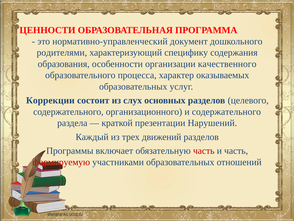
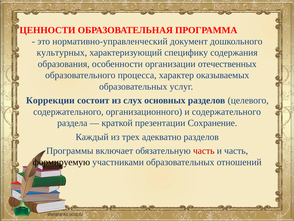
родителями: родителями -> культурных (62, 53)
качественного: качественного -> отечественных (227, 64)
Нарушений: Нарушений -> Сохранение (212, 123)
движений: движений -> адекватно (162, 137)
формируемую colour: red -> black (61, 162)
